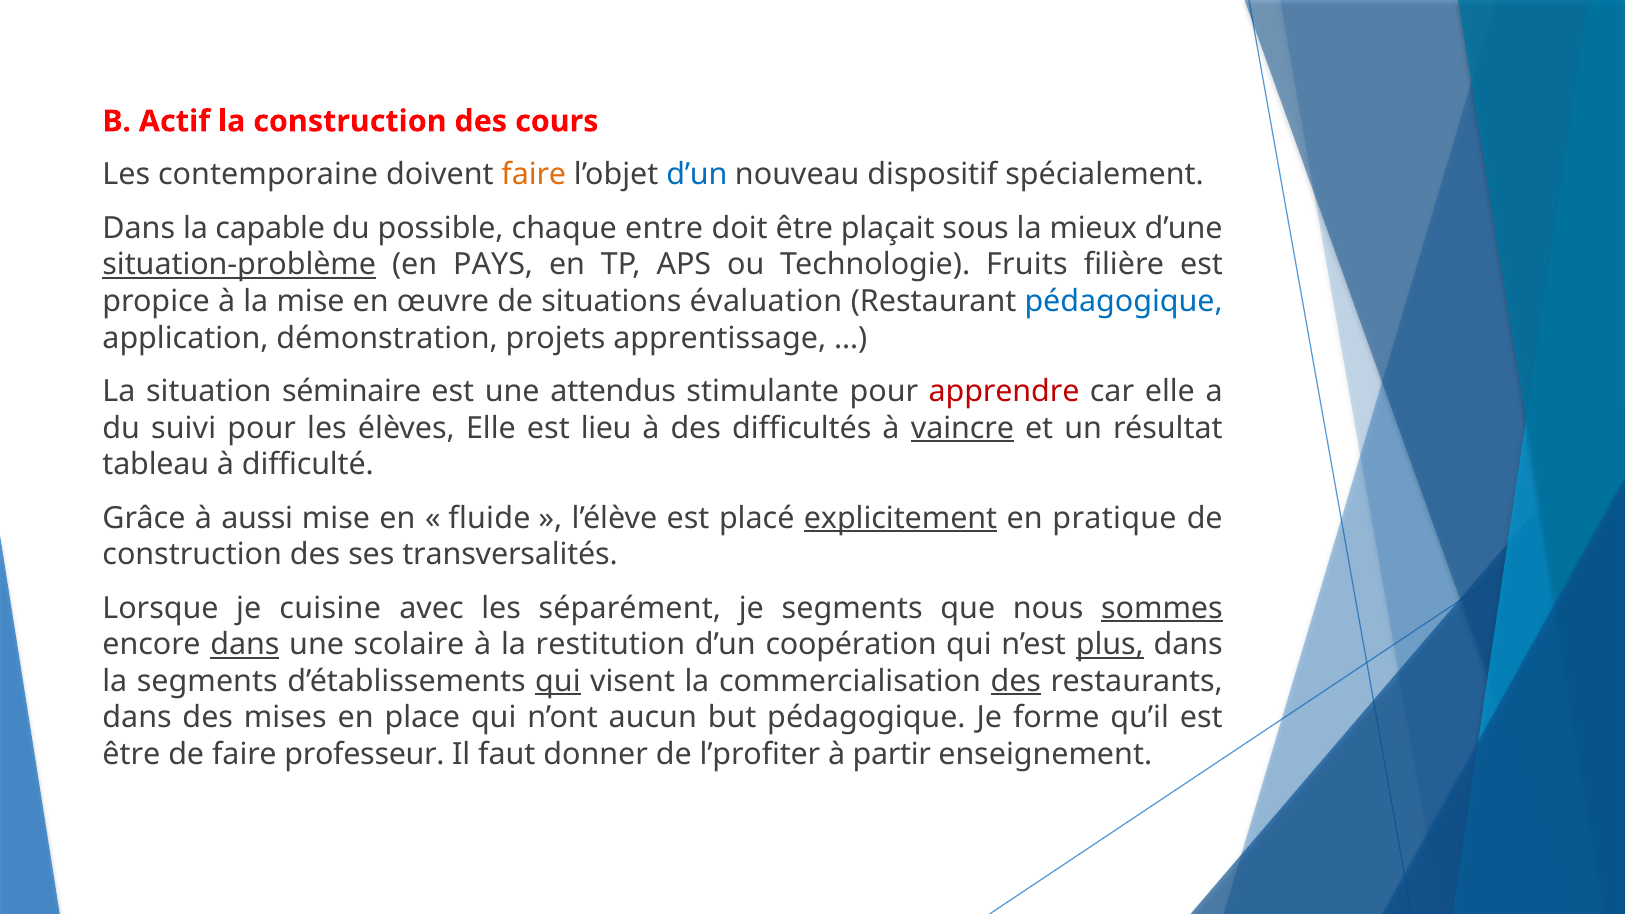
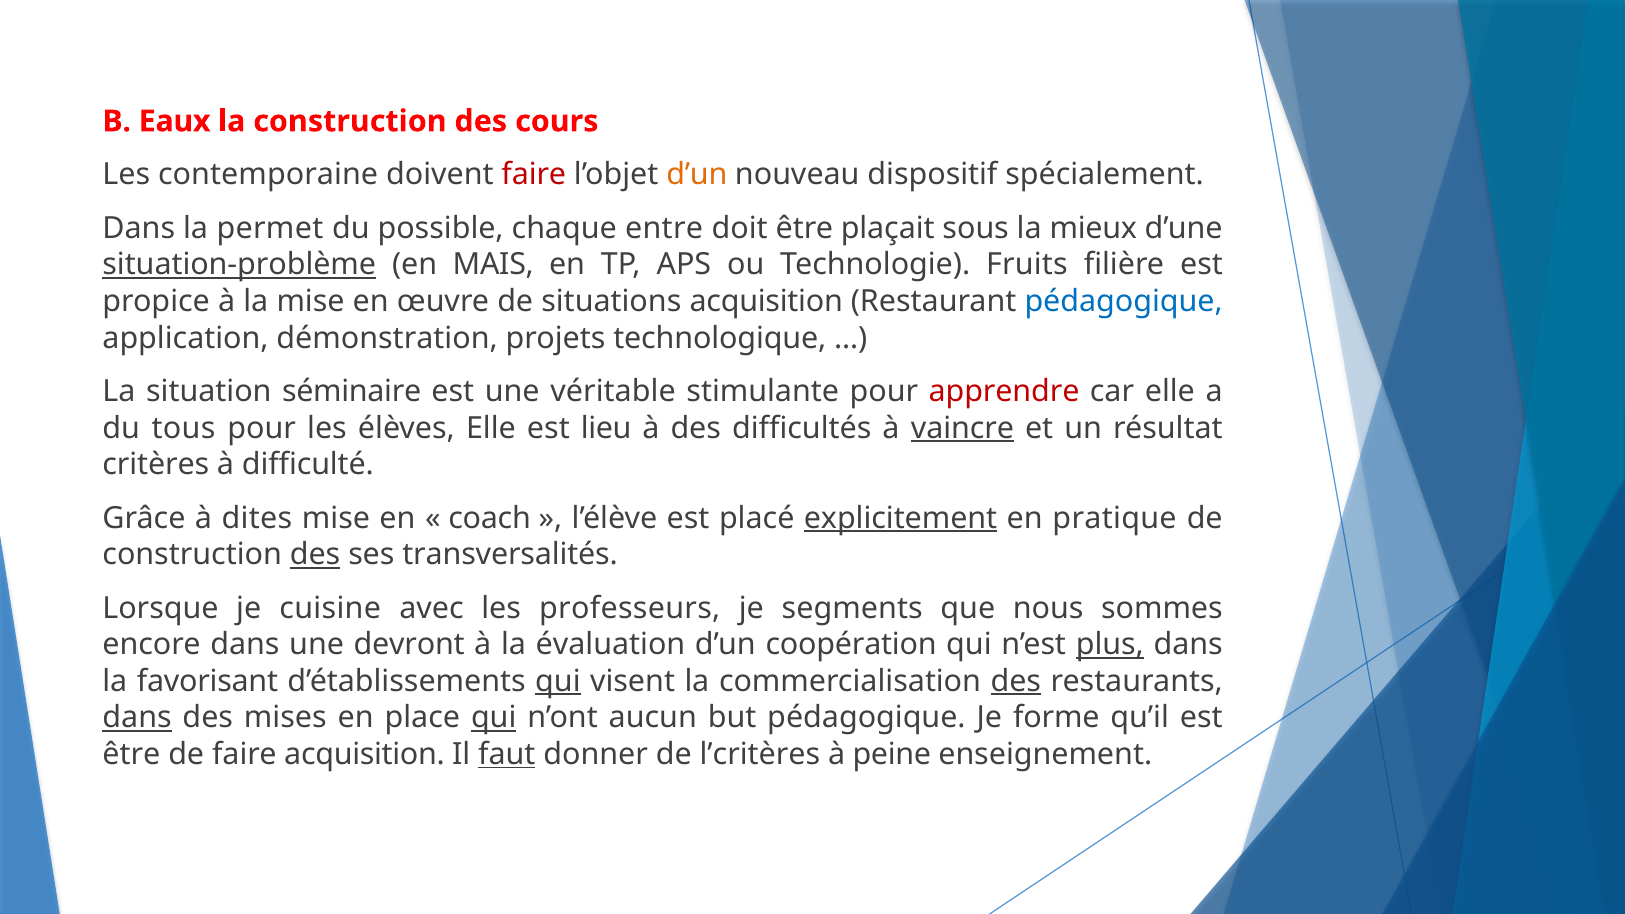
Actif: Actif -> Eaux (175, 121)
faire colour: orange -> red (534, 175)
d’un colour: blue -> orange (697, 175)
capable: capable -> permet (270, 228)
PAYS: PAYS -> MAIS (493, 265)
situations évaluation: évaluation -> acquisition (766, 301)
apprentissage: apprentissage -> technologique (720, 338)
attendus: attendus -> véritable (613, 392)
suivi: suivi -> tous (184, 428)
tableau: tableau -> critères (156, 465)
aussi: aussi -> dites (257, 518)
fluide: fluide -> coach (490, 518)
des underline: none -> present (315, 555)
séparément: séparément -> professeurs (630, 608)
sommes underline: present -> none (1162, 608)
dans underline: present -> none (245, 645)
scolaire: scolaire -> devront (409, 645)
restitution: restitution -> évaluation (610, 645)
la segments: segments -> favorisant (207, 681)
dans underline: none -> present (137, 718)
qui underline: none -> present (494, 718)
faire professeur: professeur -> acquisition (364, 754)
faut underline: none -> present (507, 754)
l’profiter: l’profiter -> l’critères (760, 754)
partir: partir -> peine (892, 754)
